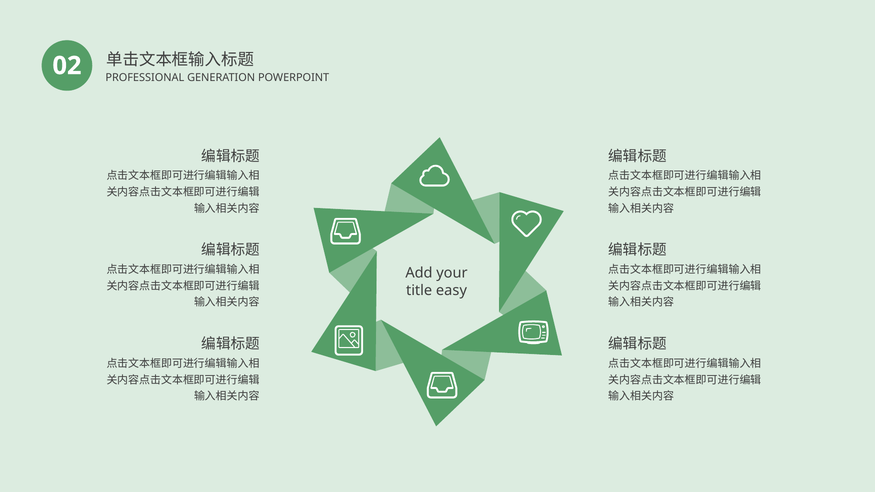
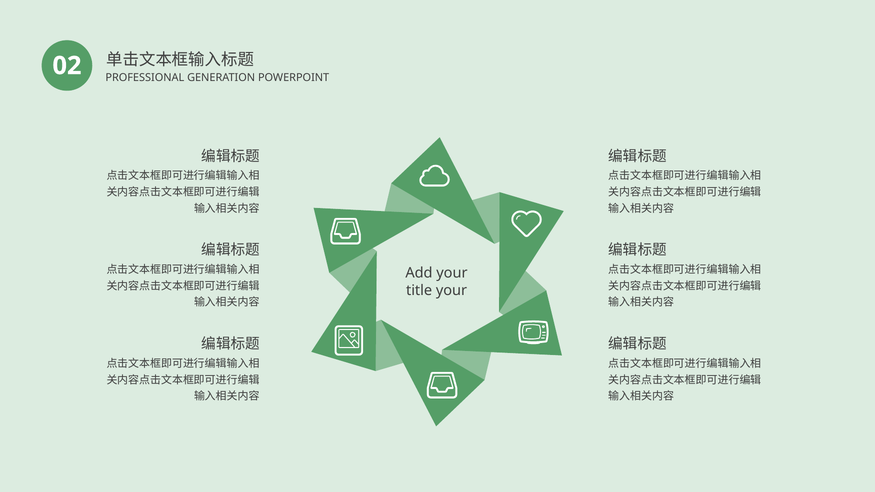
title easy: easy -> your (452, 291)
